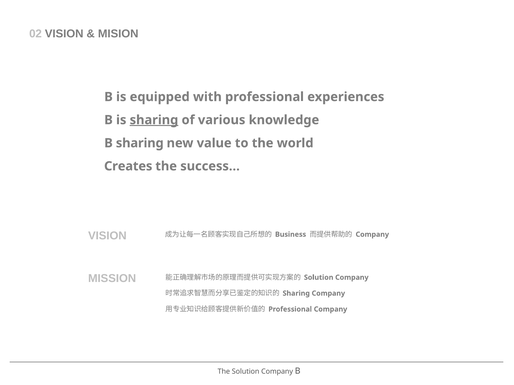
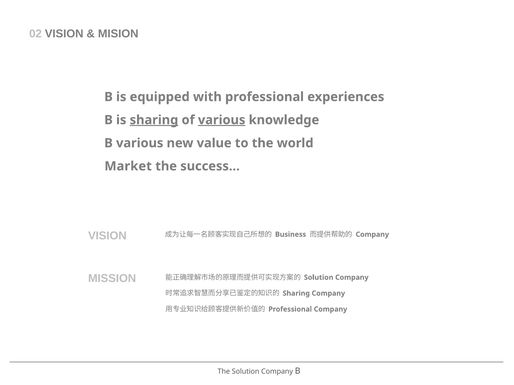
various underline: none -> present (222, 120)
B sharing: sharing -> various (140, 143)
Creates: Creates -> Market (128, 166)
